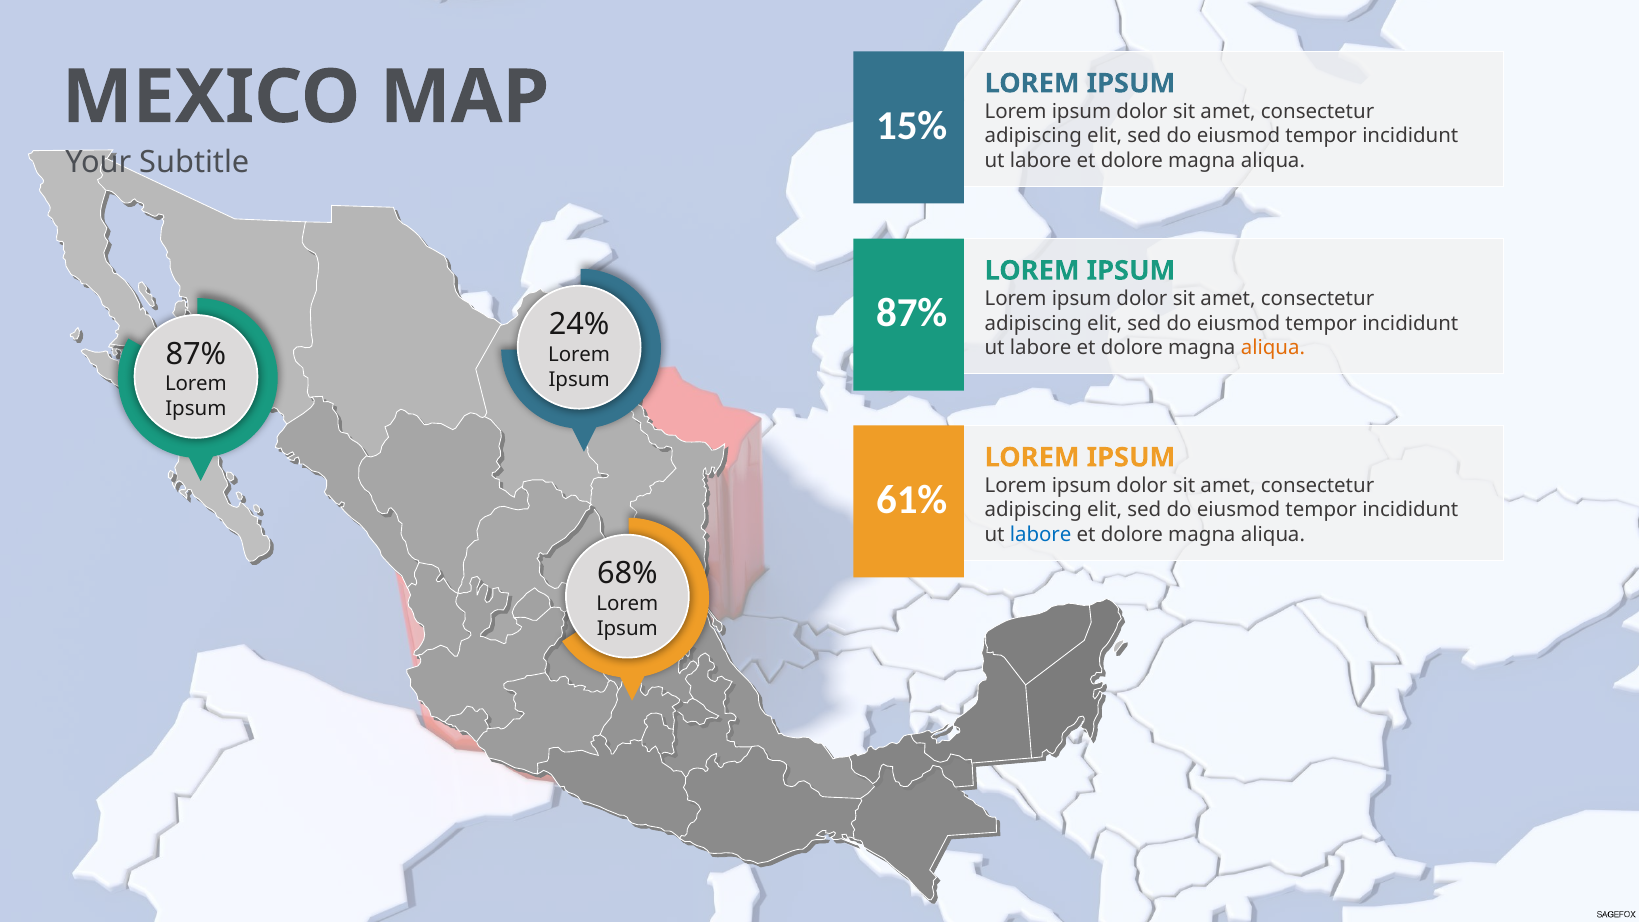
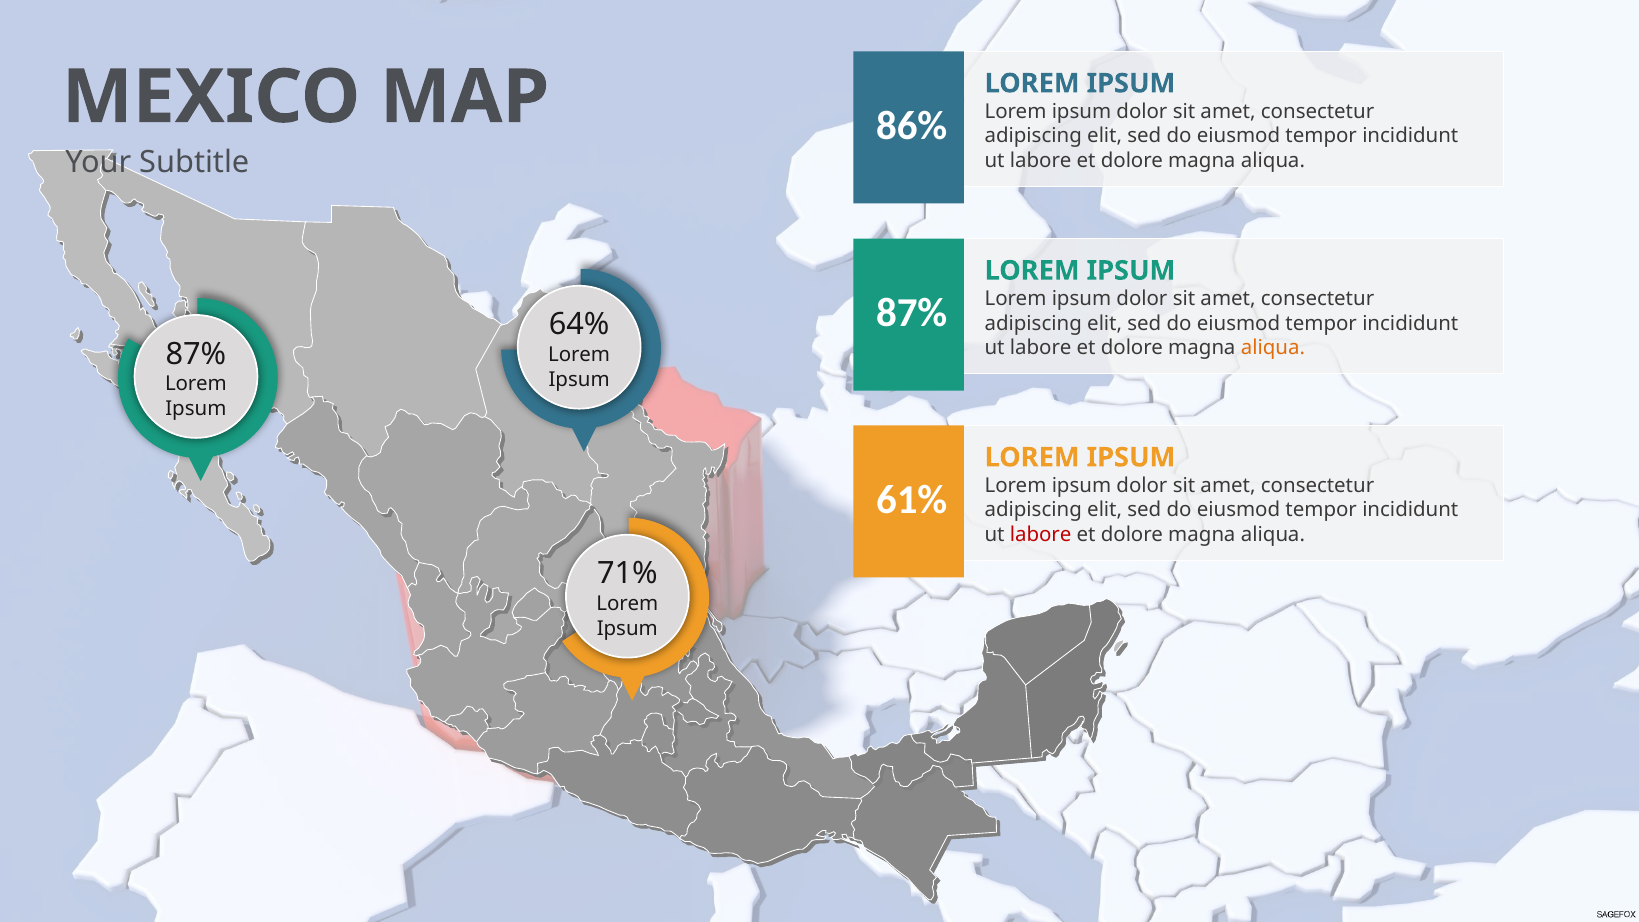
15%: 15% -> 86% (912, 126)
24%: 24% -> 64% (579, 325)
labore colour: blue -> red (1041, 535)
68%: 68% -> 71% (627, 574)
